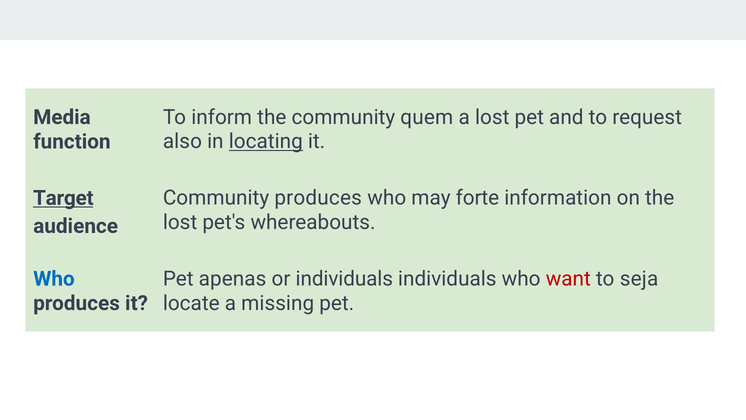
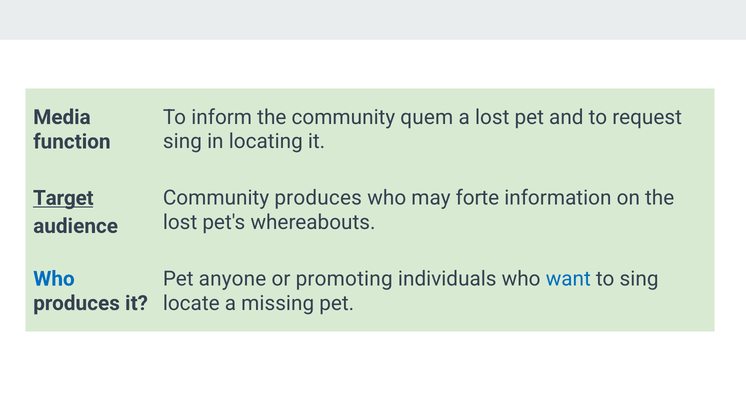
also: also -> sing (182, 141)
locating underline: present -> none (266, 141)
apenas: apenas -> anyone (233, 279)
or individuals: individuals -> promoting (344, 279)
want colour: red -> blue (568, 279)
to seja: seja -> sing (639, 279)
